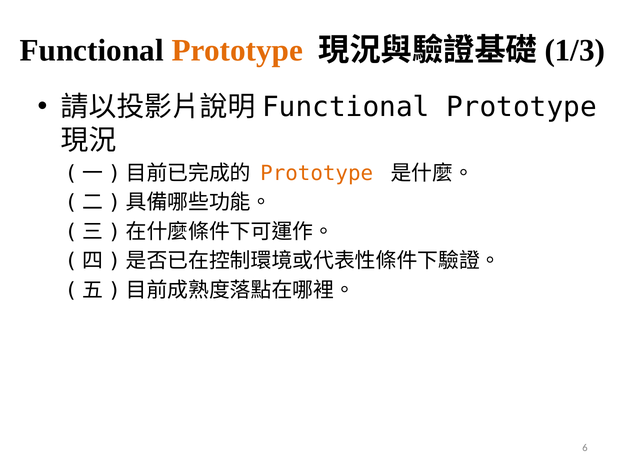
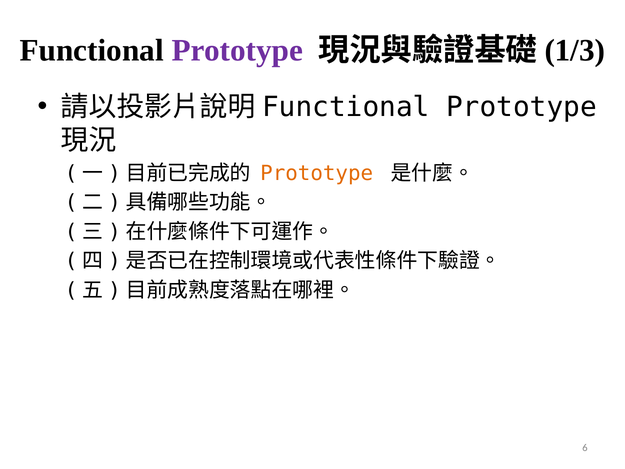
Prototype colour: orange -> purple (237, 51)
